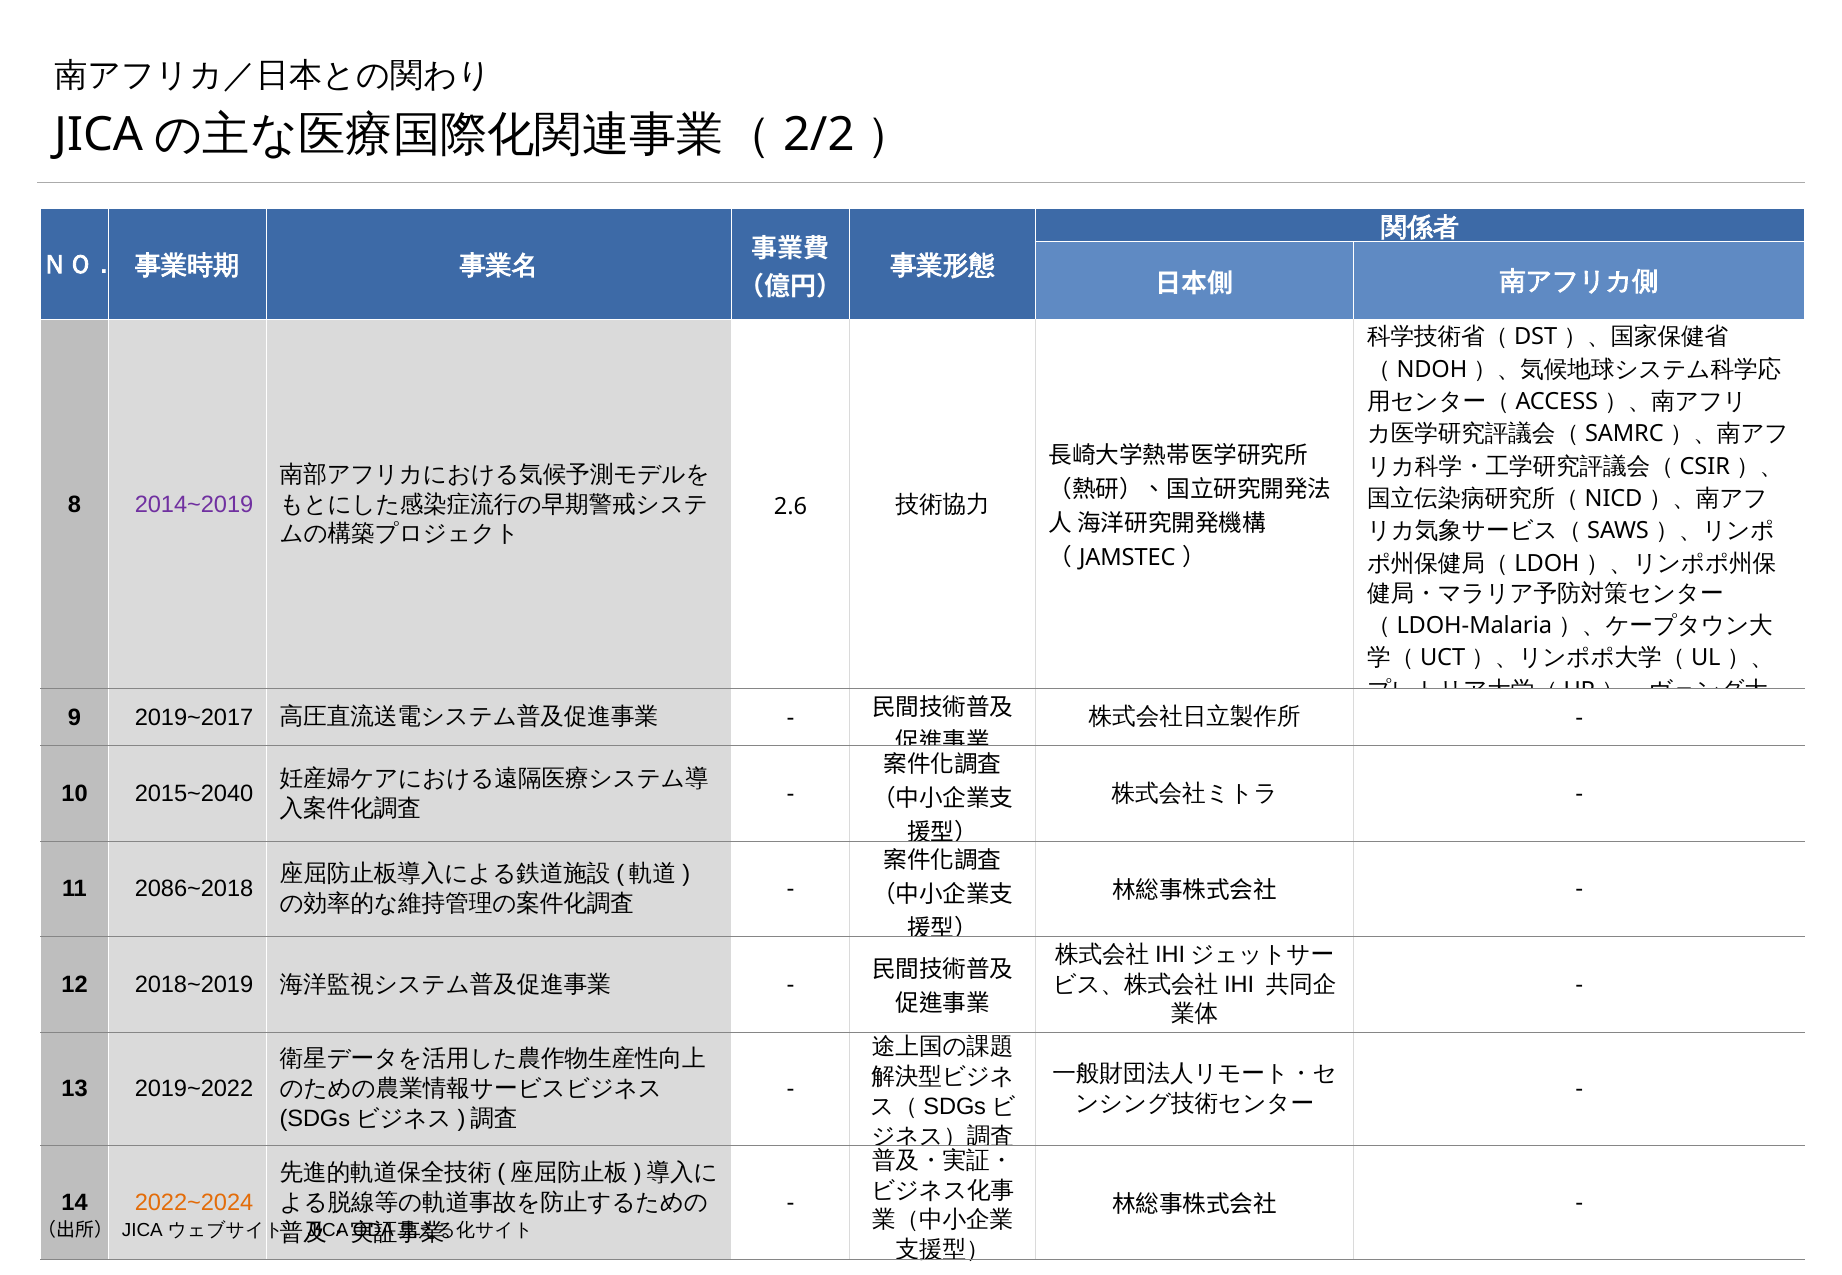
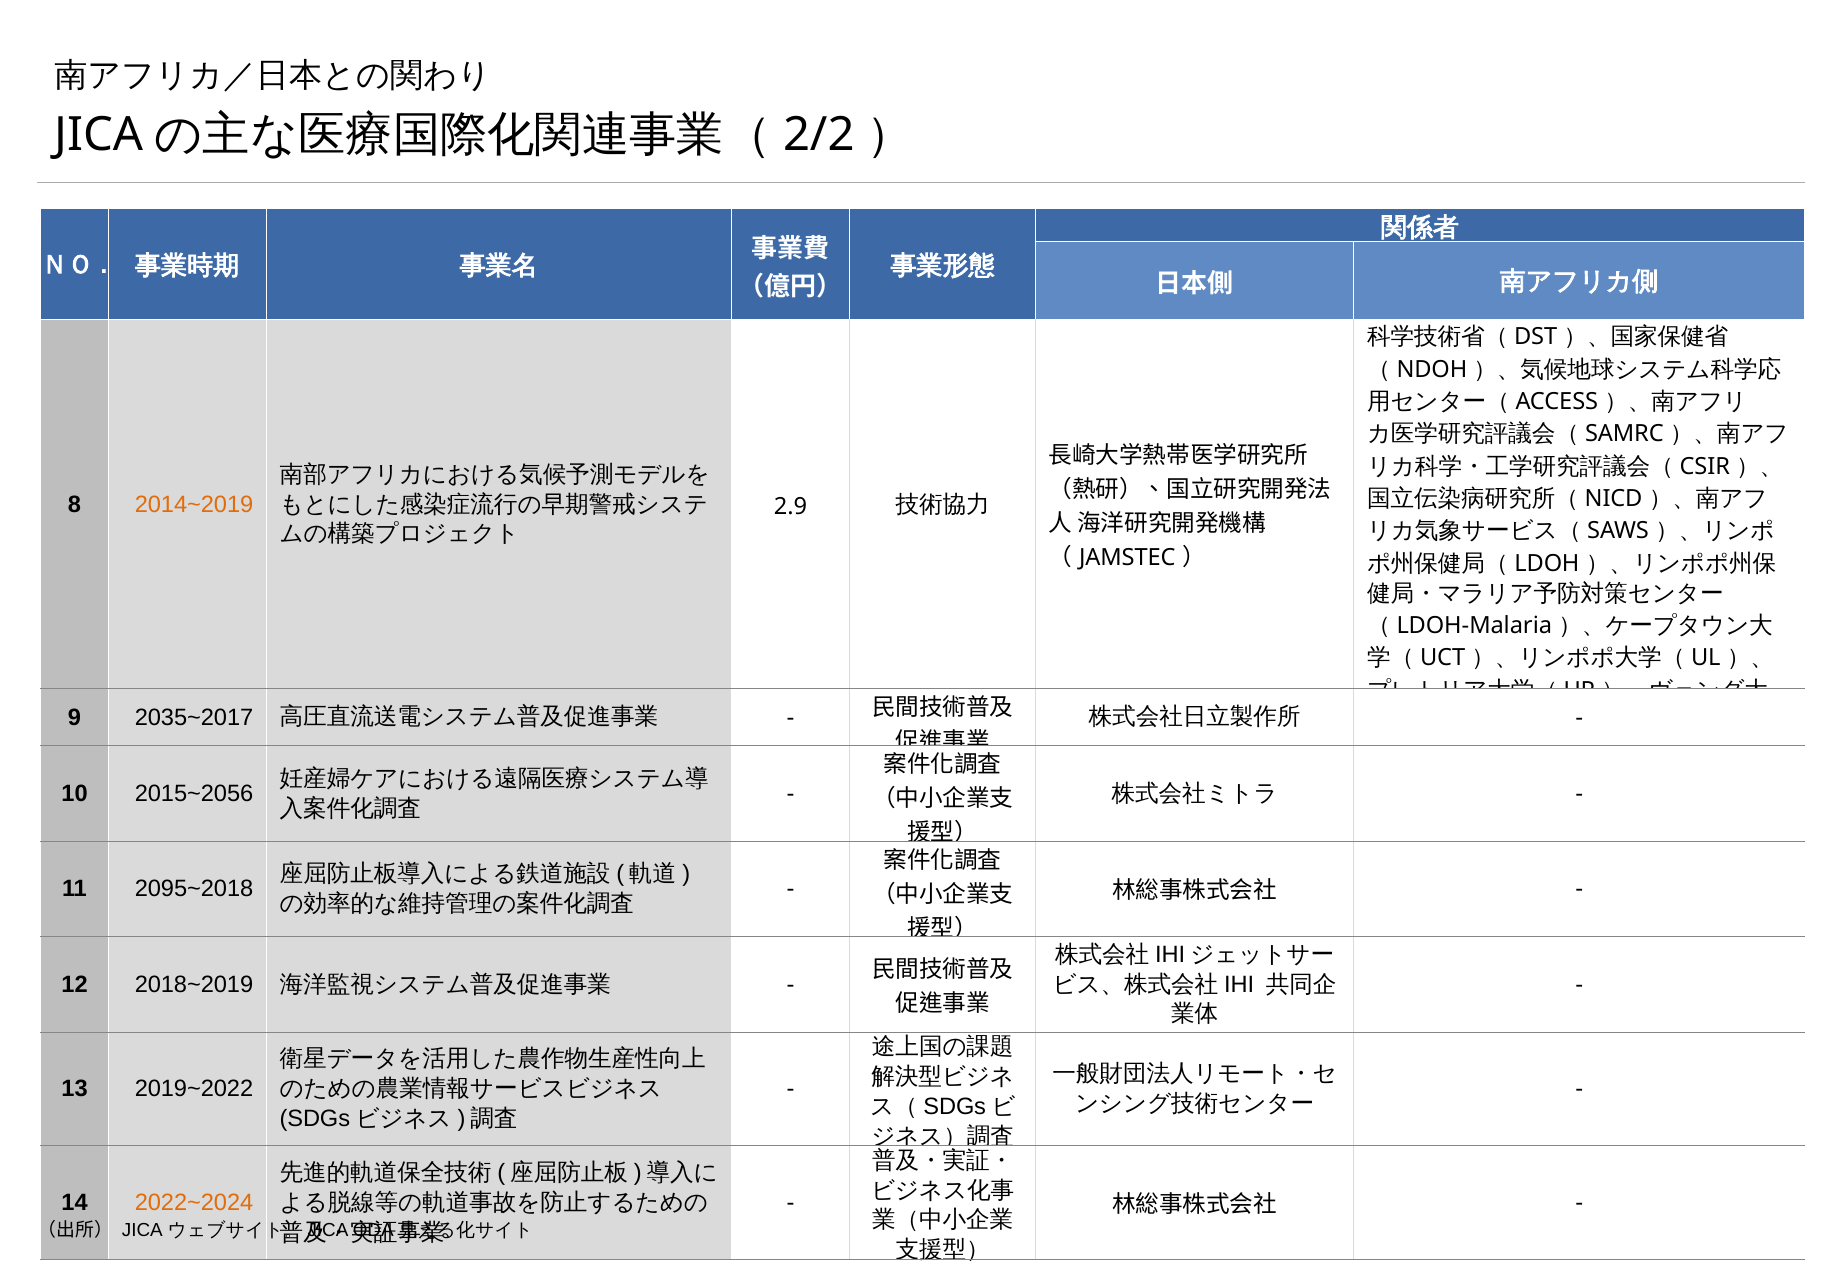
2014~2019 colour: purple -> orange (194, 505)
2.6: 2.6 -> 2.9 (791, 506)
2019~2017: 2019~2017 -> 2035~2017 (194, 718)
2015~2040: 2015~2040 -> 2015~2056 (194, 794)
2086~2018: 2086~2018 -> 2095~2018 (194, 889)
